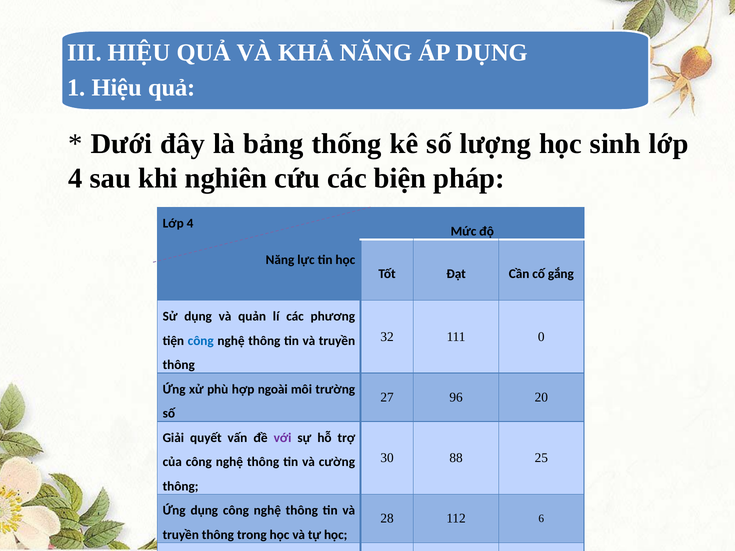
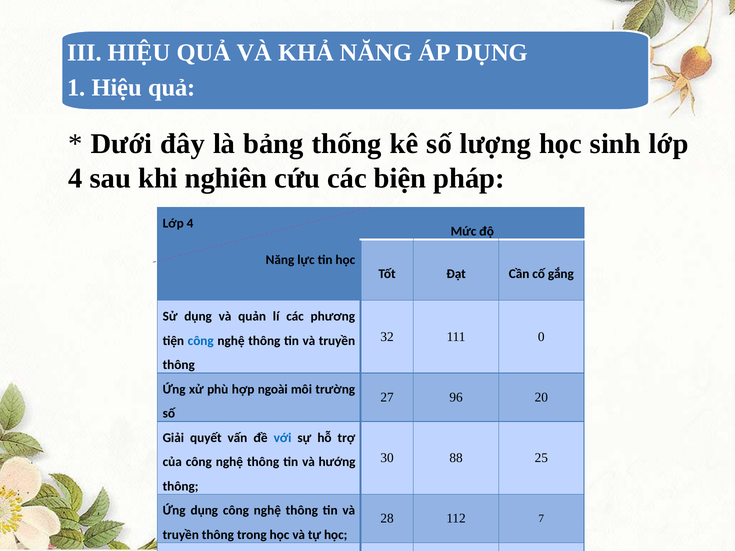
với colour: purple -> blue (283, 438)
cường: cường -> hướng (337, 462)
6: 6 -> 7 (541, 519)
